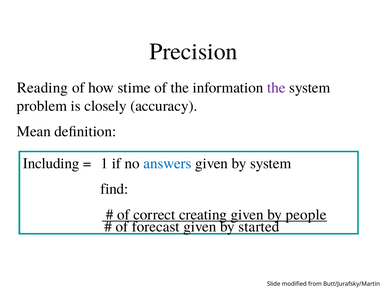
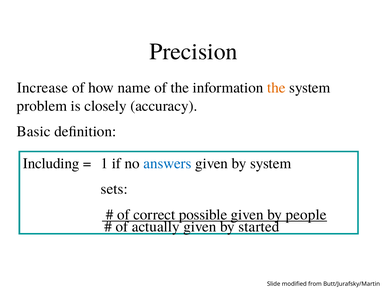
Reading: Reading -> Increase (42, 88)
stime: stime -> name (134, 88)
the colour: purple -> orange (276, 88)
Mean: Mean -> Basic (34, 132)
find: find -> sets (114, 189)
creating: creating -> possible (203, 215)
forecast: forecast -> actually (156, 227)
